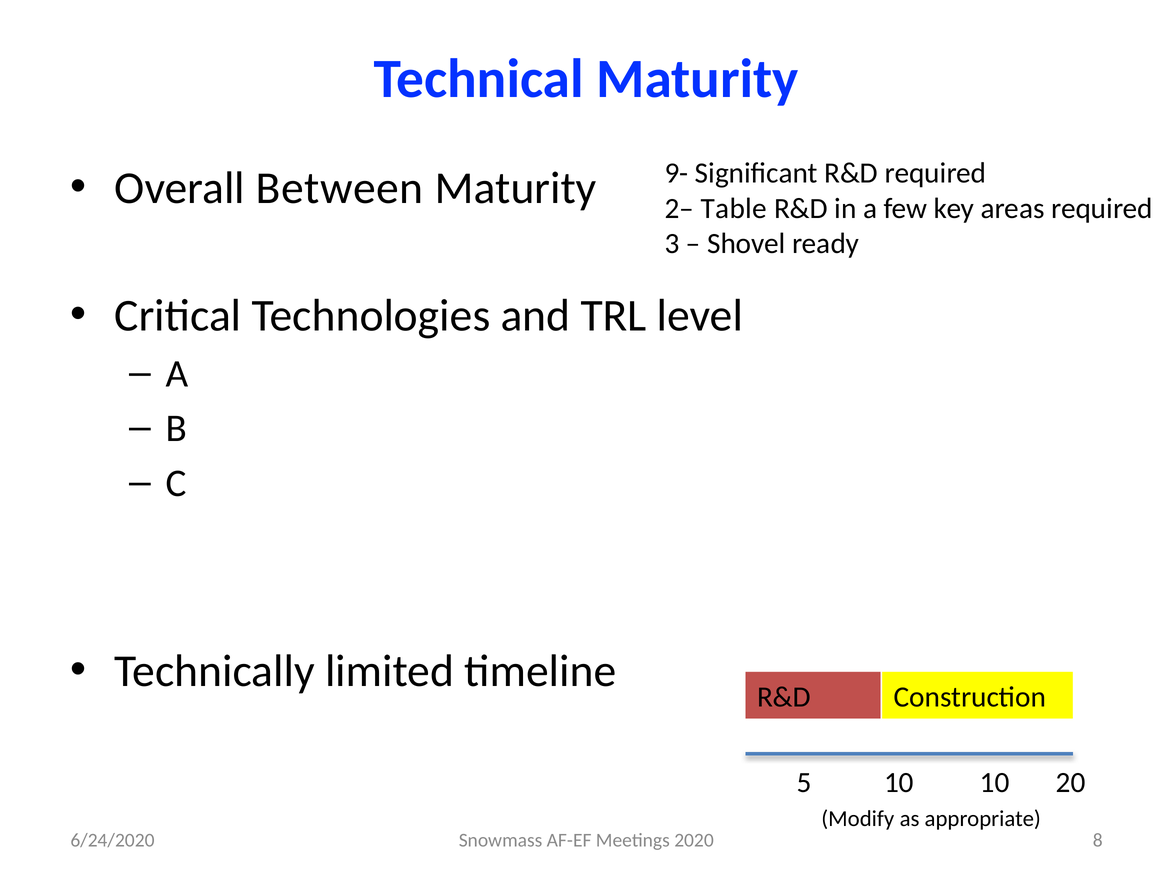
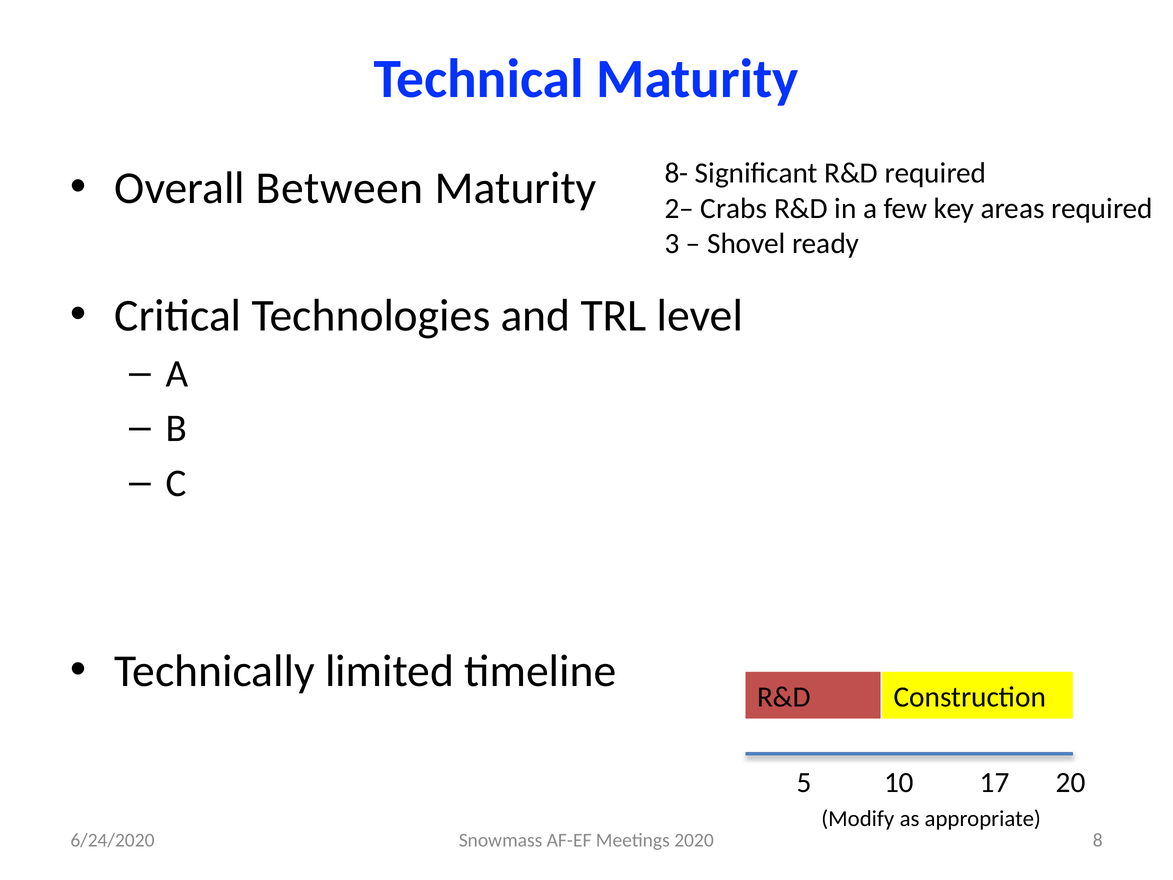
9-: 9- -> 8- (676, 173)
Table: Table -> Crabs (734, 208)
10 10: 10 -> 17 (995, 783)
